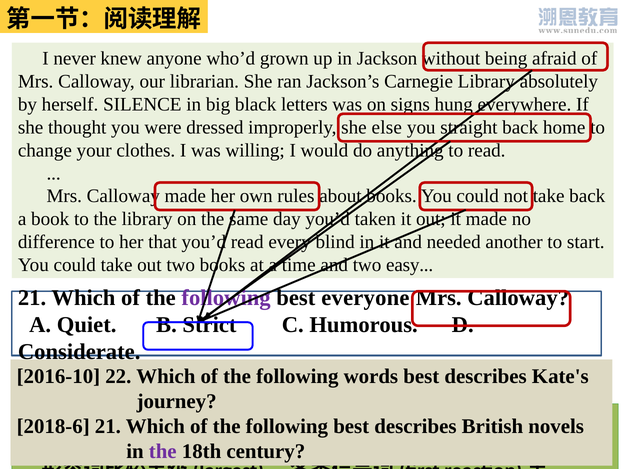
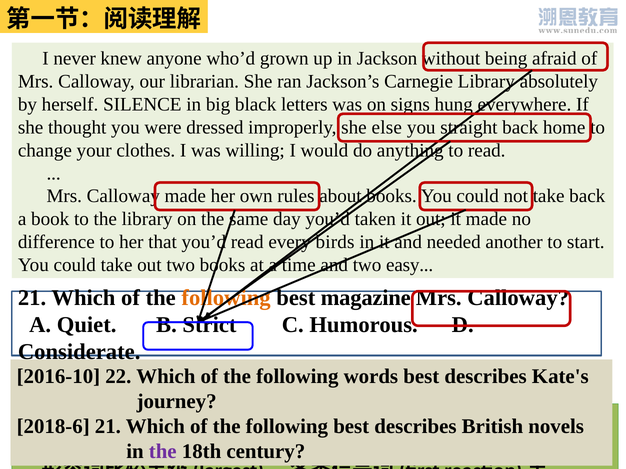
blind: blind -> birds (335, 242)
following colour: purple -> orange (226, 298)
everyone: everyone -> magazine (366, 298)
